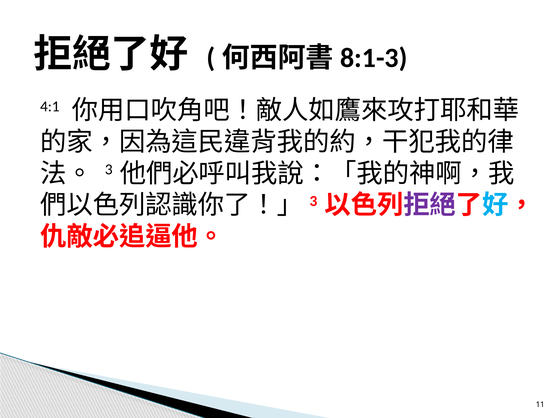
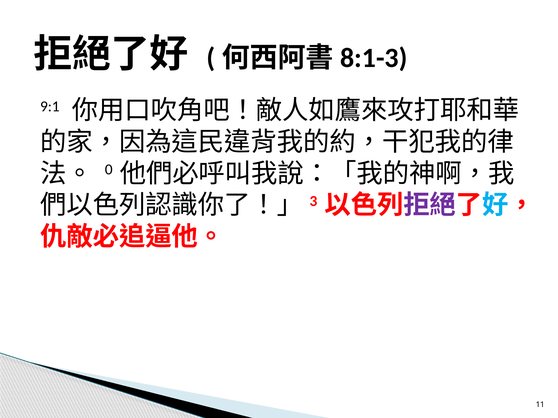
4:1: 4:1 -> 9:1 (50, 107)
3: 3 -> 0 (109, 170)
